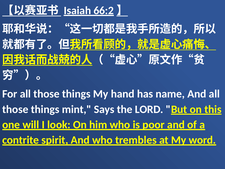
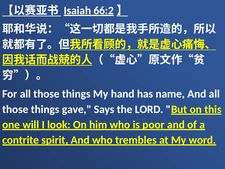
mint: mint -> gave (77, 109)
